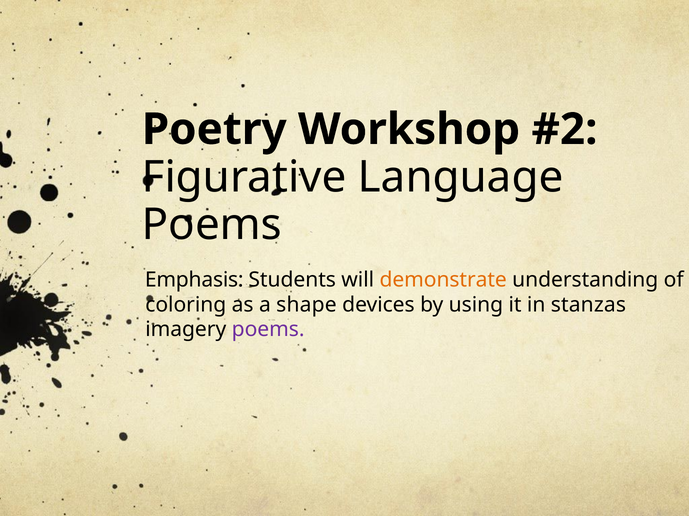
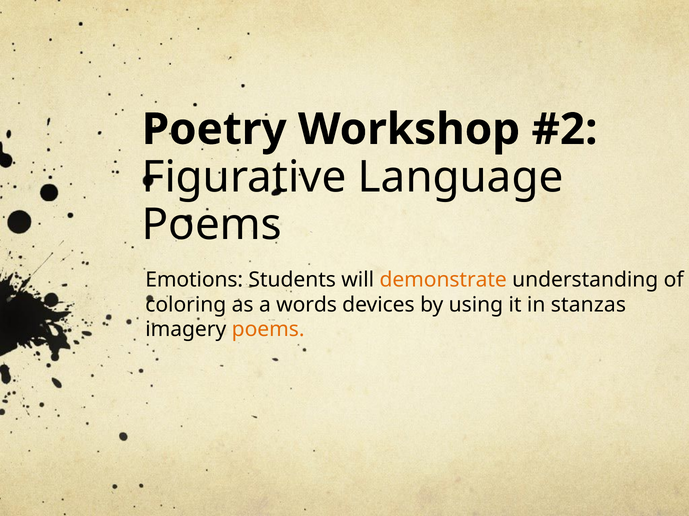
Emphasis: Emphasis -> Emotions (194, 280)
shape: shape -> words (307, 305)
poems colour: purple -> orange (268, 330)
